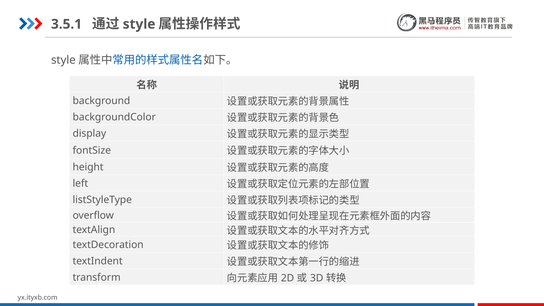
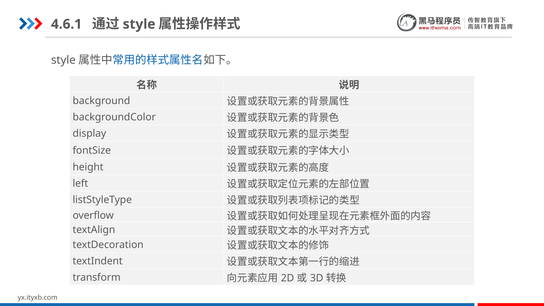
3.5.1: 3.5.1 -> 4.6.1 (67, 24)
